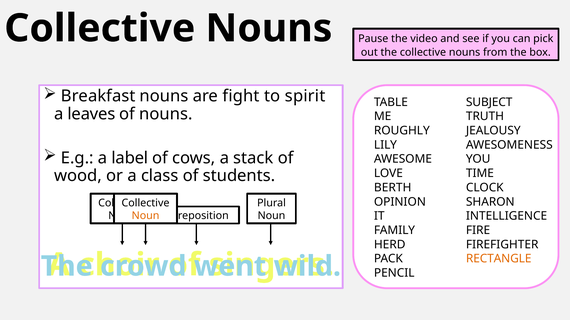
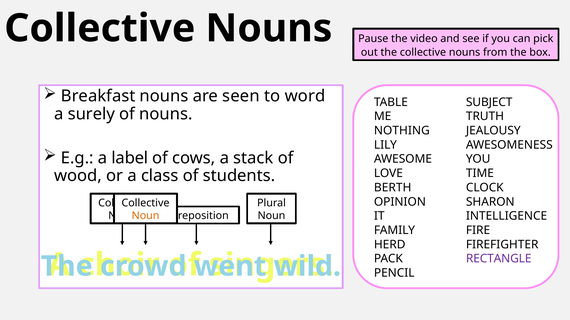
fight: fight -> seen (241, 96)
spirit: spirit -> word (305, 96)
leaves: leaves -> surely (91, 114)
ROUGHLY: ROUGHLY -> NOTHING (402, 131)
RECTANGLE colour: orange -> purple (499, 259)
